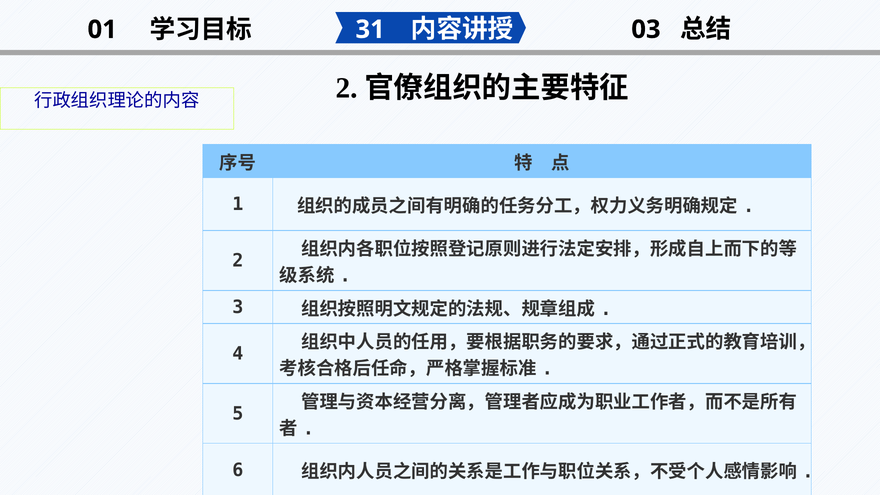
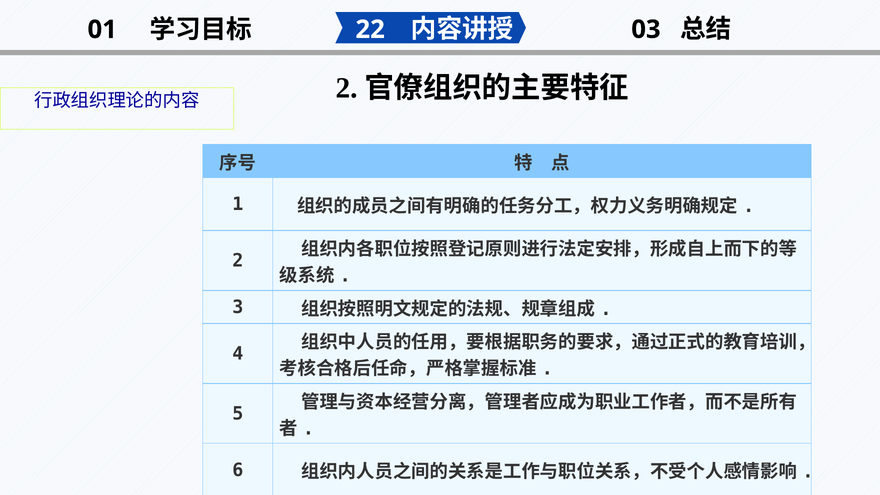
31: 31 -> 22 (370, 29)
